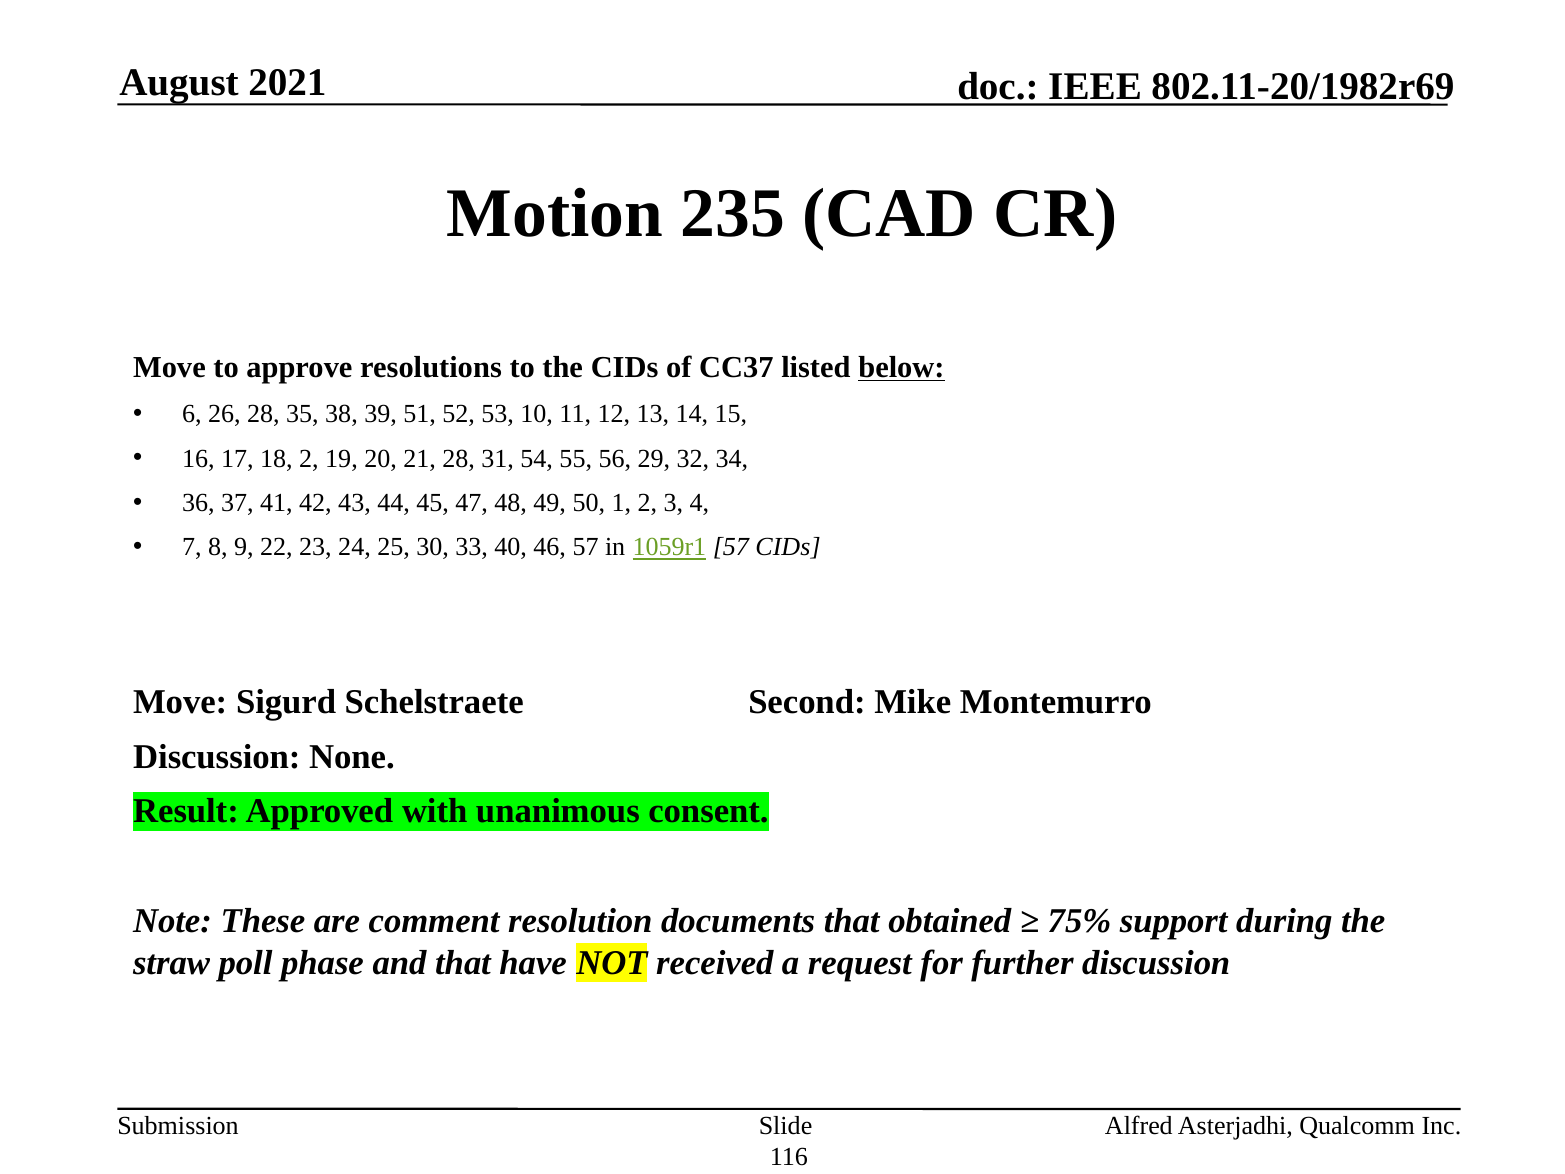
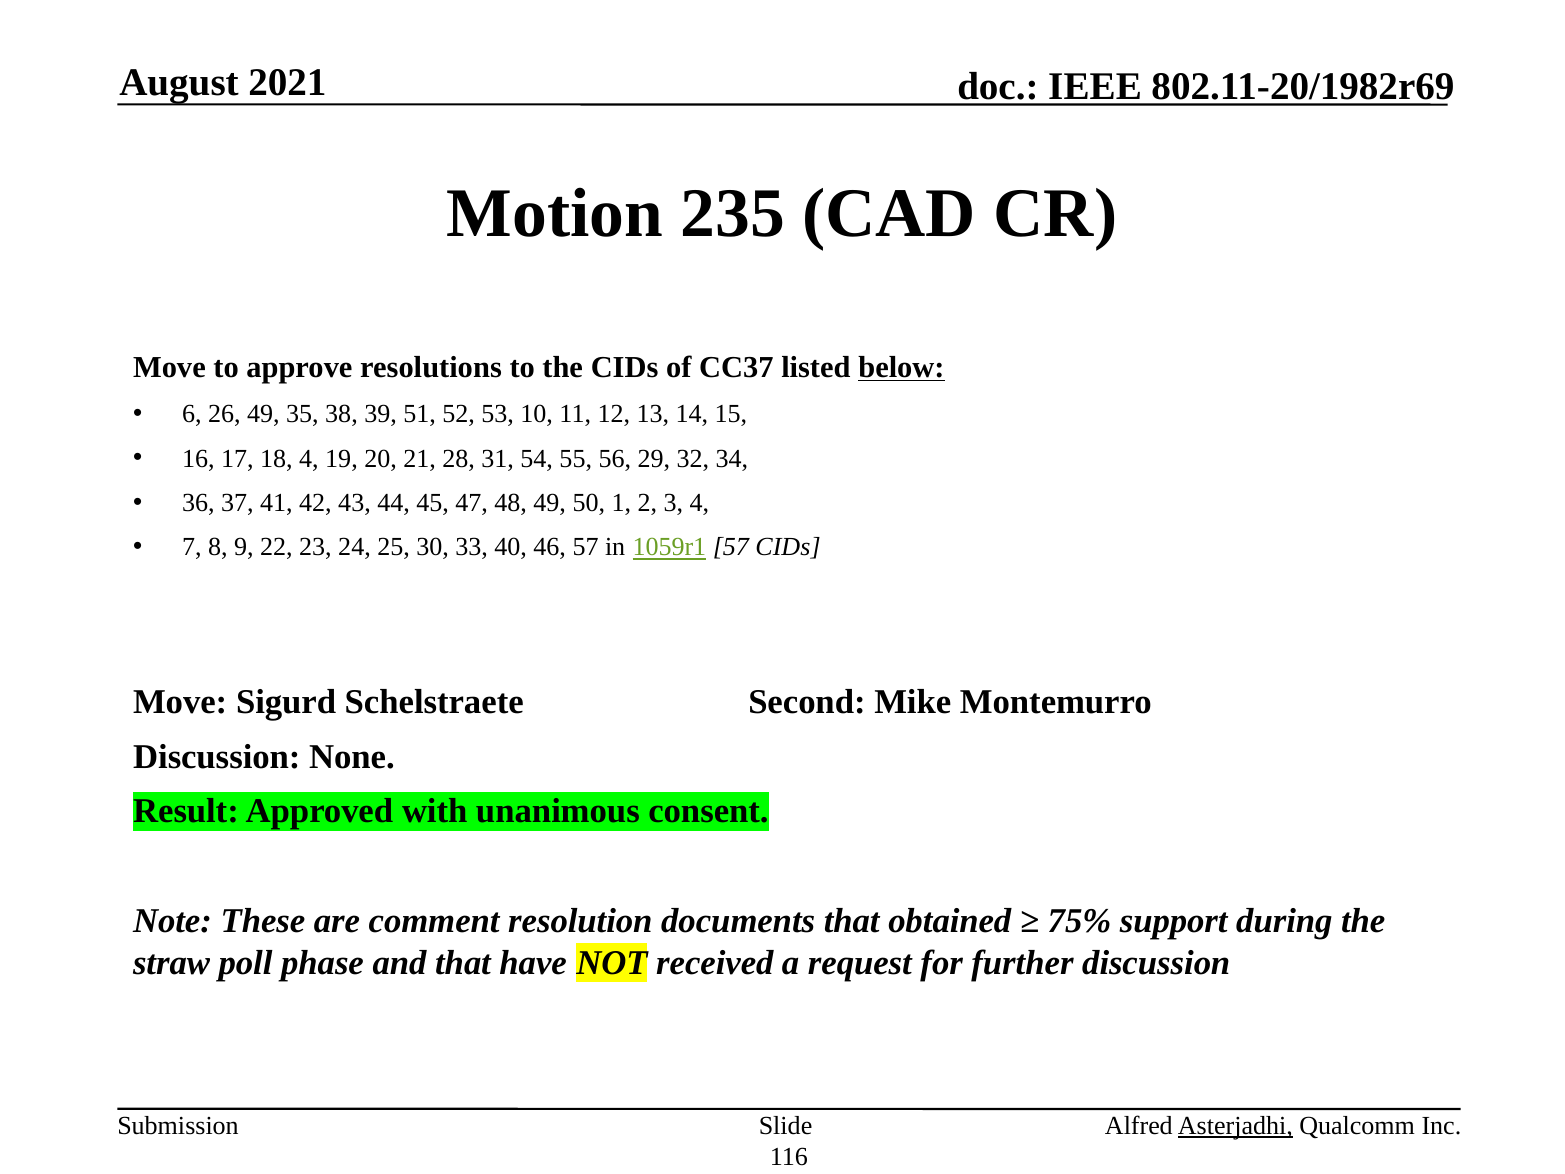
26 28: 28 -> 49 (263, 414)
18 2: 2 -> 4 (309, 458)
Asterjadhi underline: none -> present (1235, 1126)
